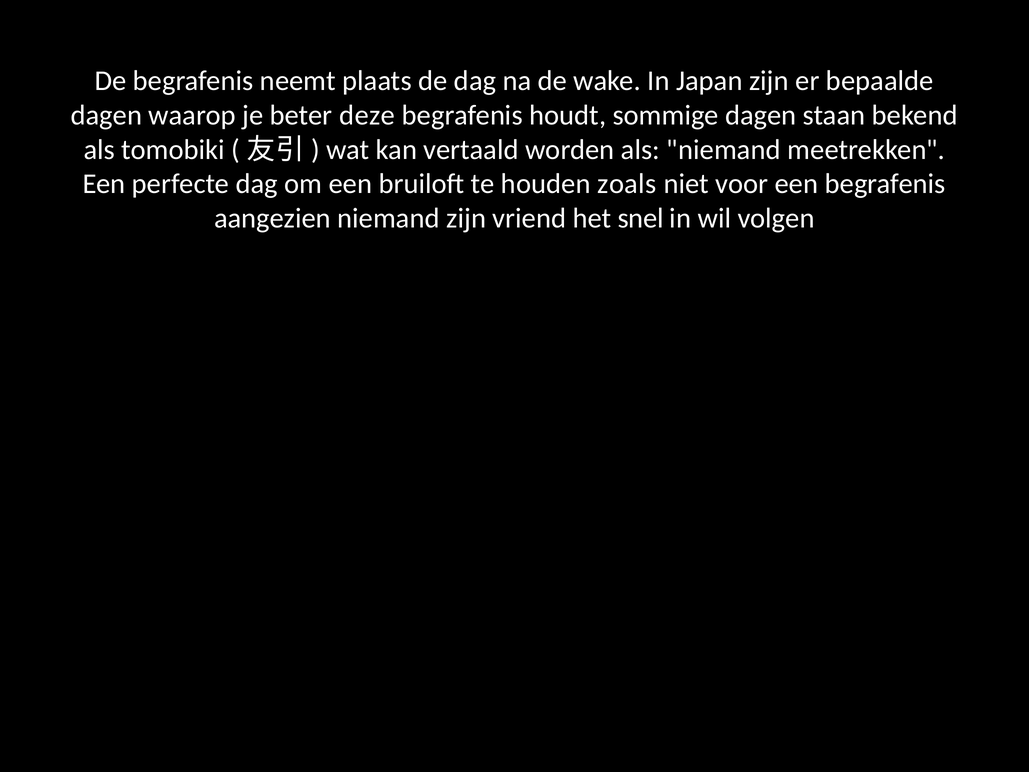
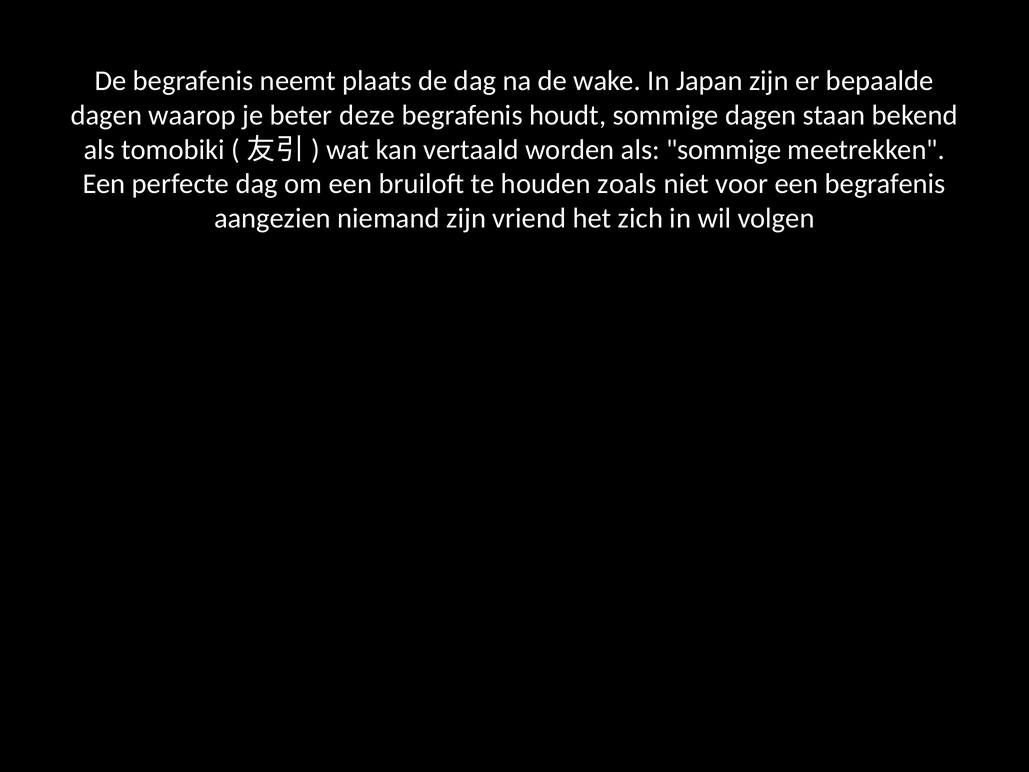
als niemand: niemand -> sommige (724, 150)
snel: snel -> zich (640, 218)
